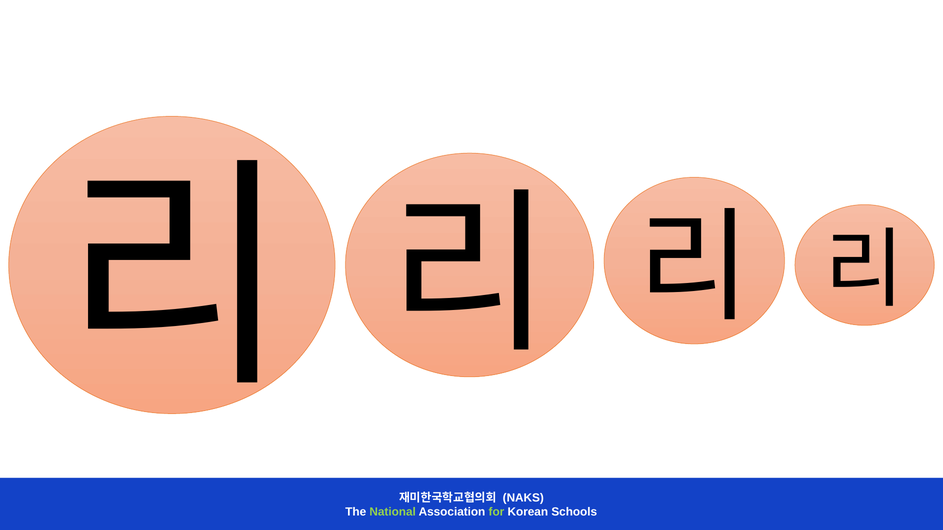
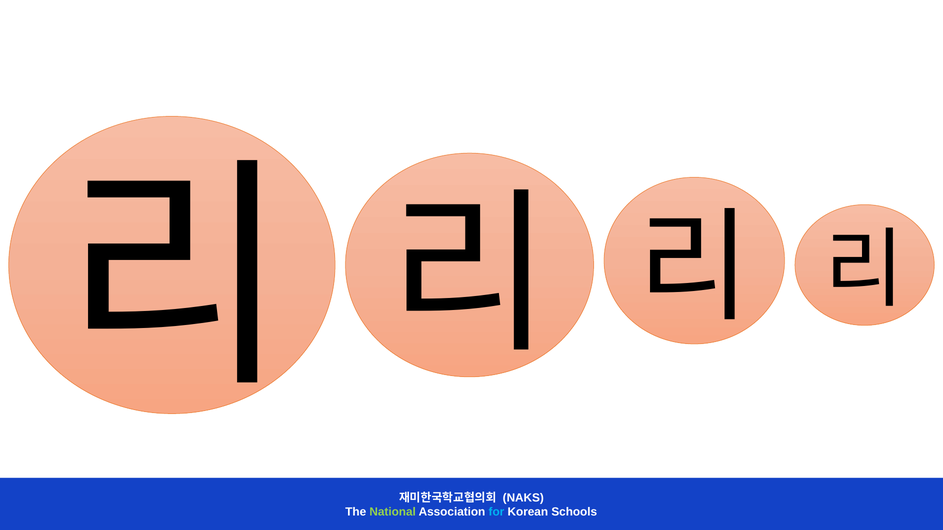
for colour: light green -> light blue (496, 512)
